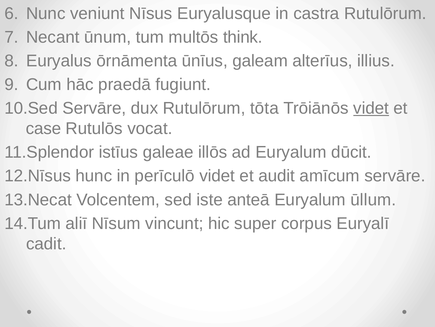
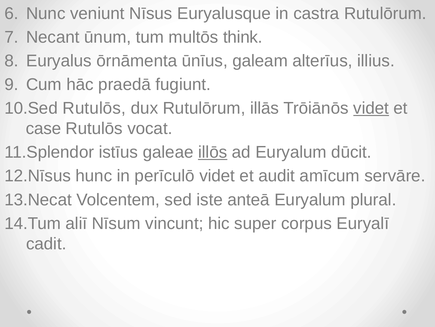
Servāre: Servāre -> Rutulōs (94, 108)
tōta: tōta -> illās (265, 108)
illōs underline: none -> present (213, 152)
ūllum: ūllum -> plural (373, 199)
